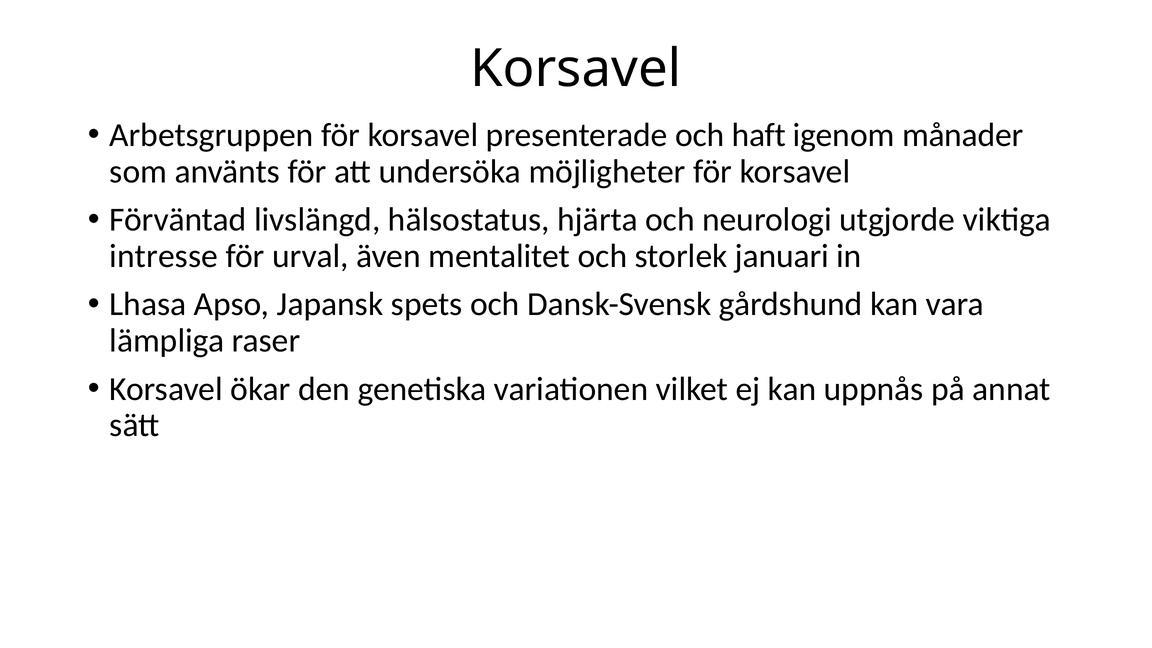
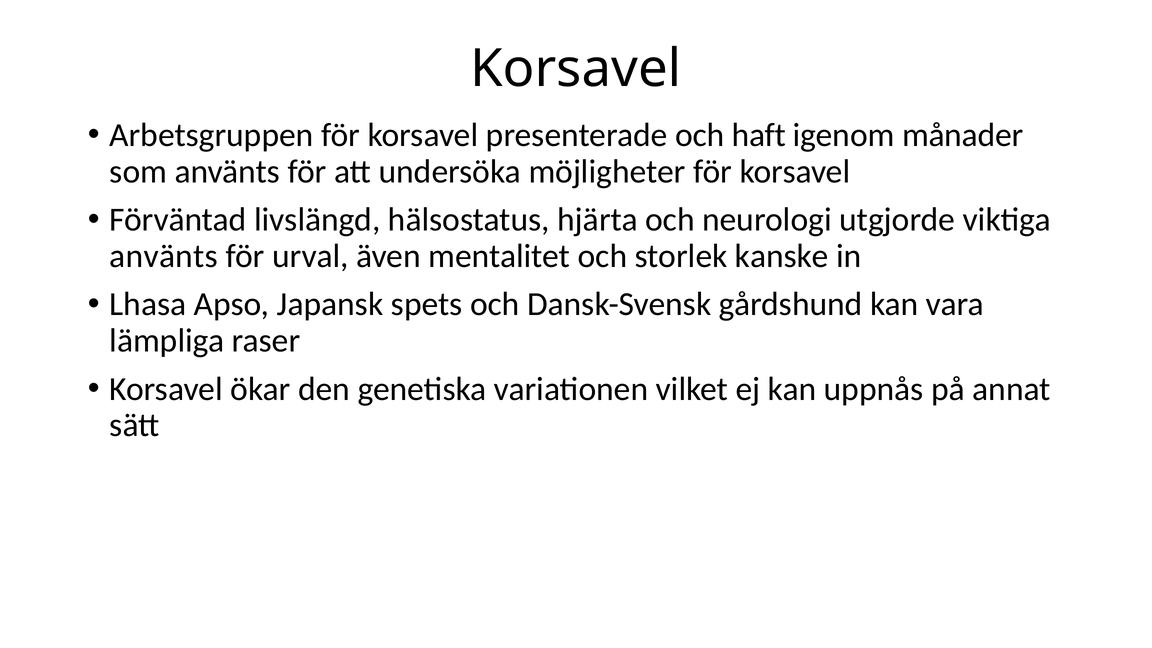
intresse: intresse -> använts (164, 256)
januari: januari -> kanske (782, 256)
